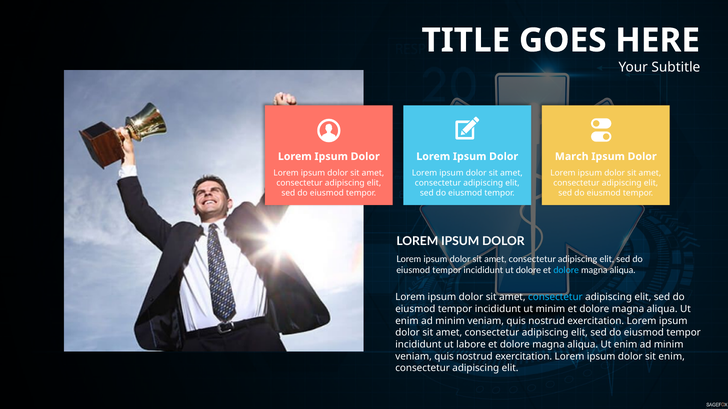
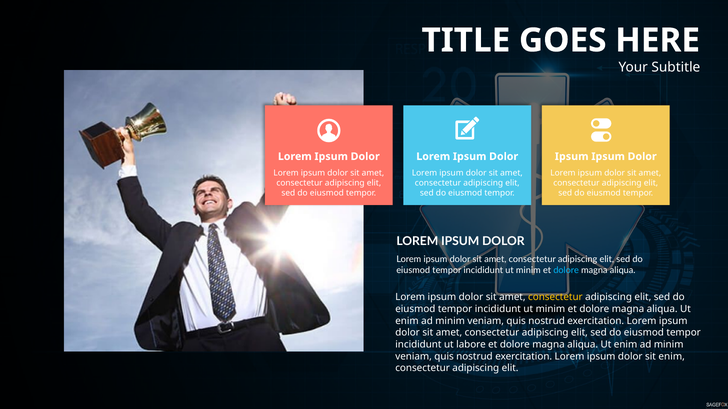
March: March -> Ipsum (572, 157)
dolore: dolore -> minim (528, 270)
consectetur colour: light blue -> yellow (555, 298)
